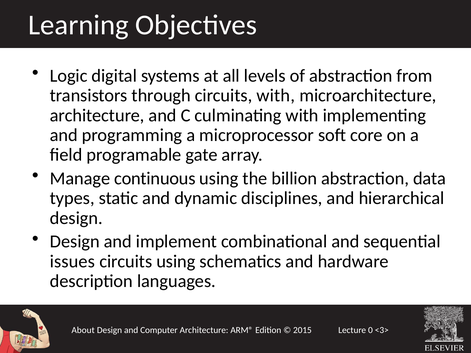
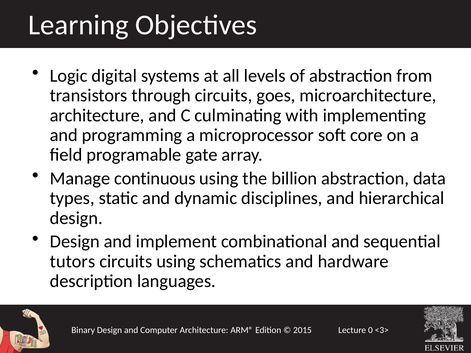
circuits with: with -> goes (276, 96)
issues: issues -> tutors (73, 261)
About: About -> Binary (83, 330)
